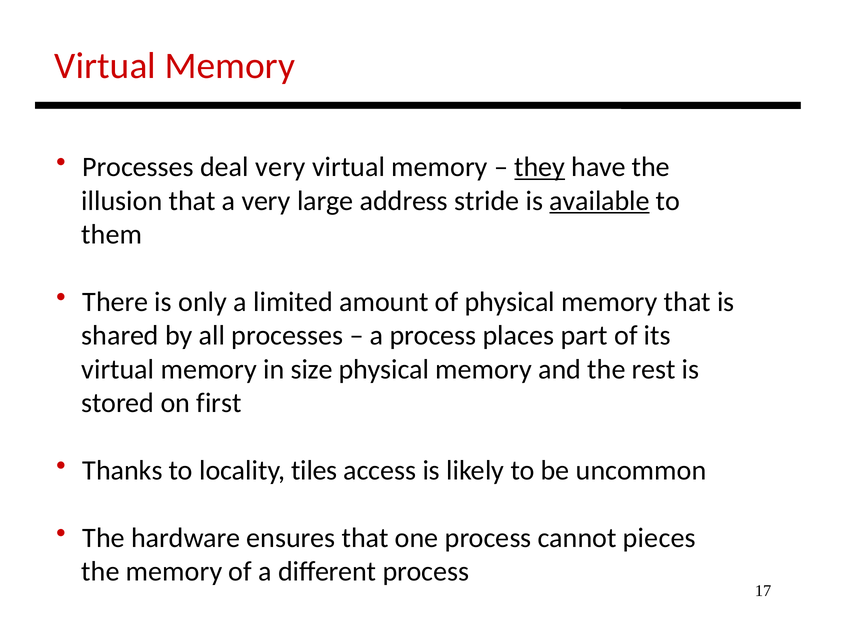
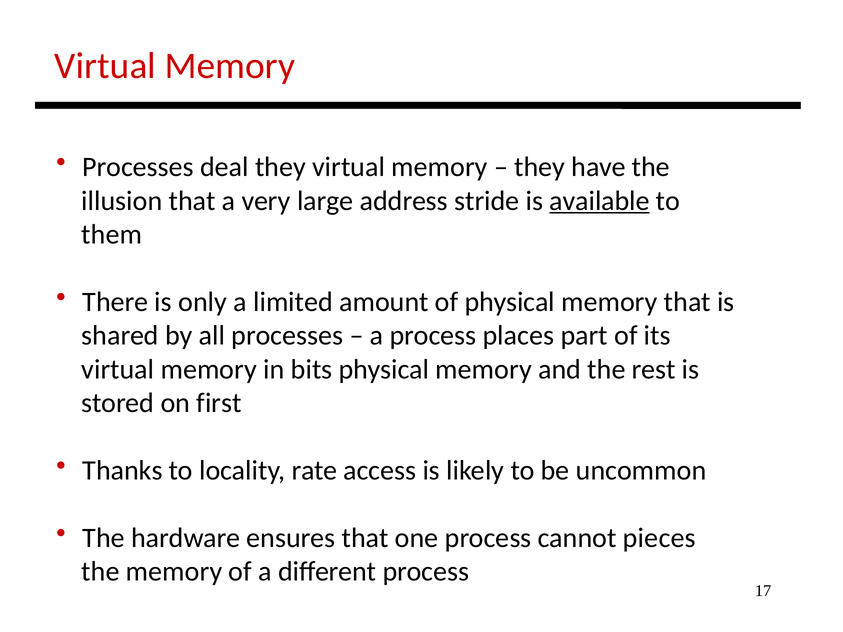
deal very: very -> they (280, 167)
they underline: present -> none (540, 167)
size: size -> bits (312, 369)
tiles: tiles -> rate (314, 471)
